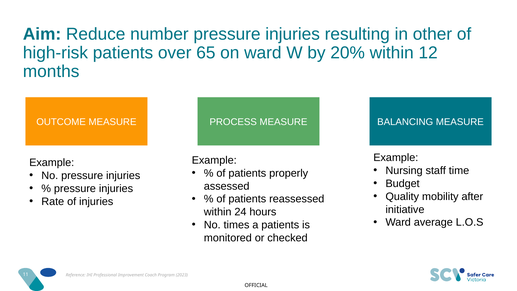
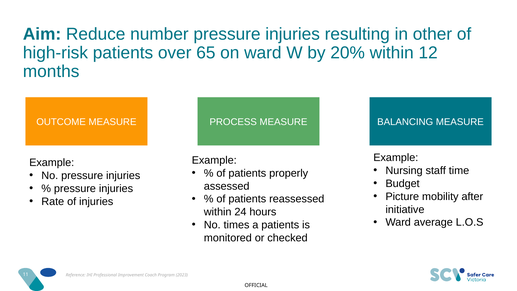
Quality: Quality -> Picture (402, 196)
